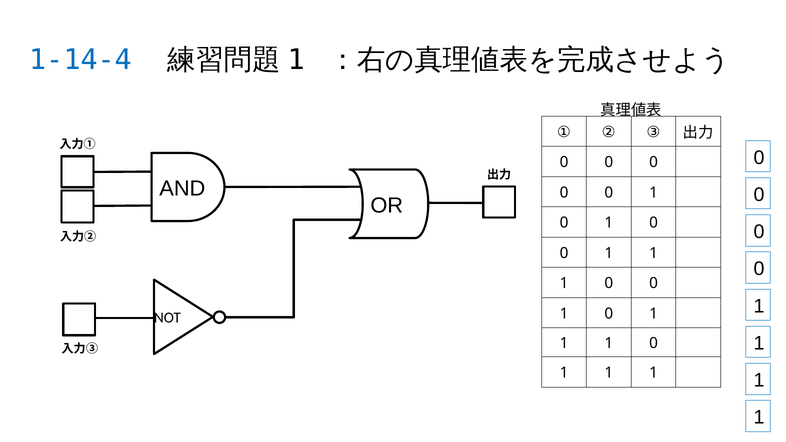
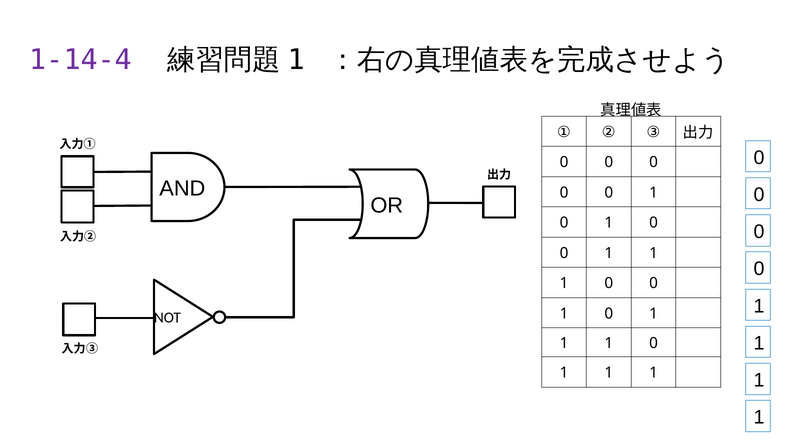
1-14-4 colour: blue -> purple (81, 60)
